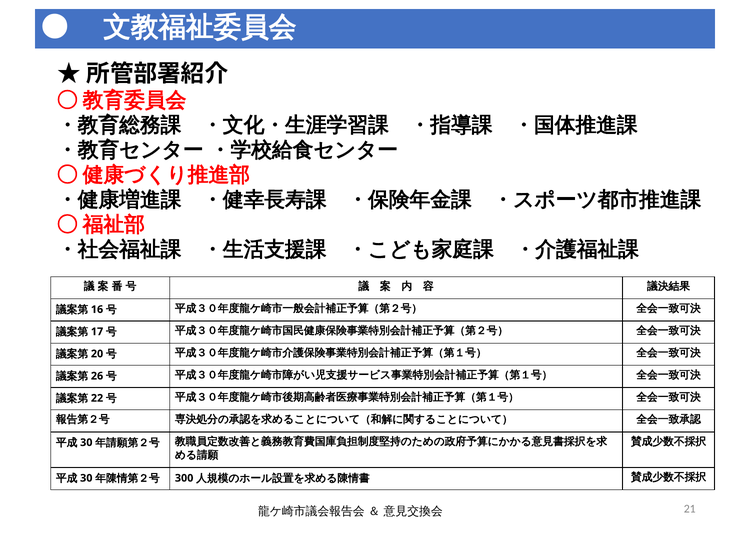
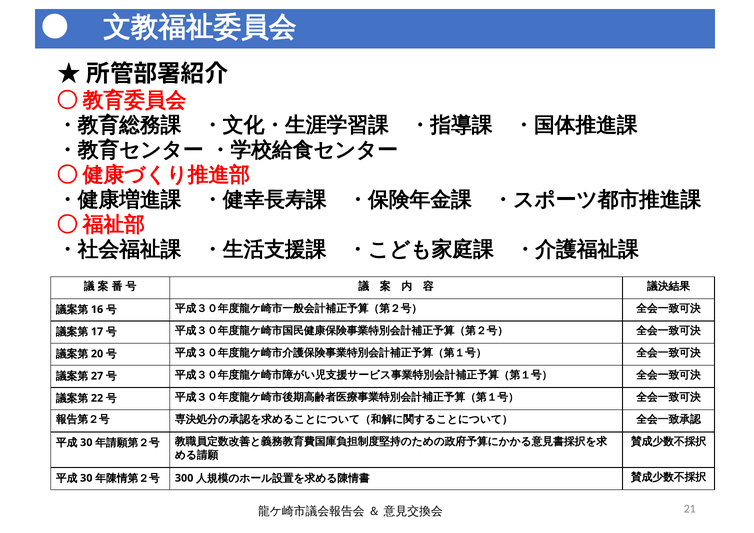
26: 26 -> 27 (97, 376)
